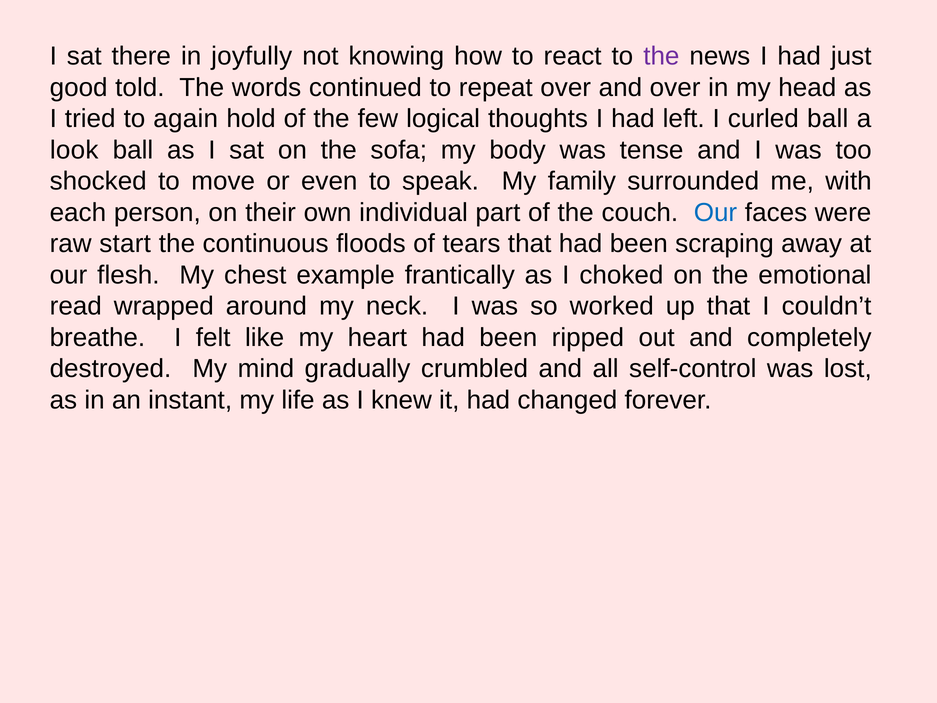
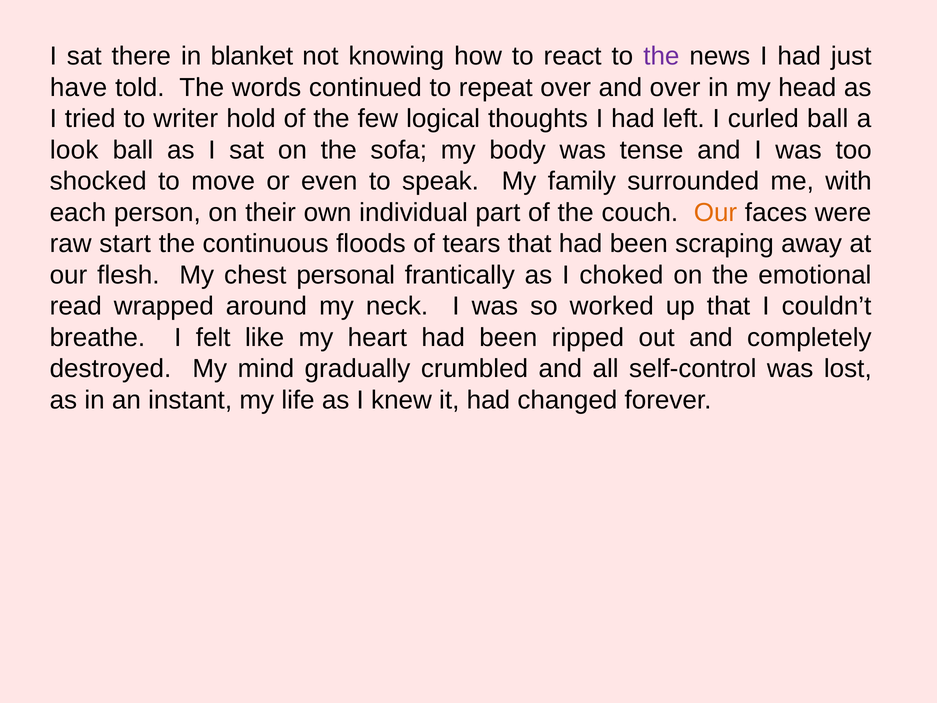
joyfully: joyfully -> blanket (252, 56)
good: good -> have (79, 87)
again: again -> writer (186, 119)
Our colour: blue -> orange (715, 212)
example: example -> personal (346, 275)
